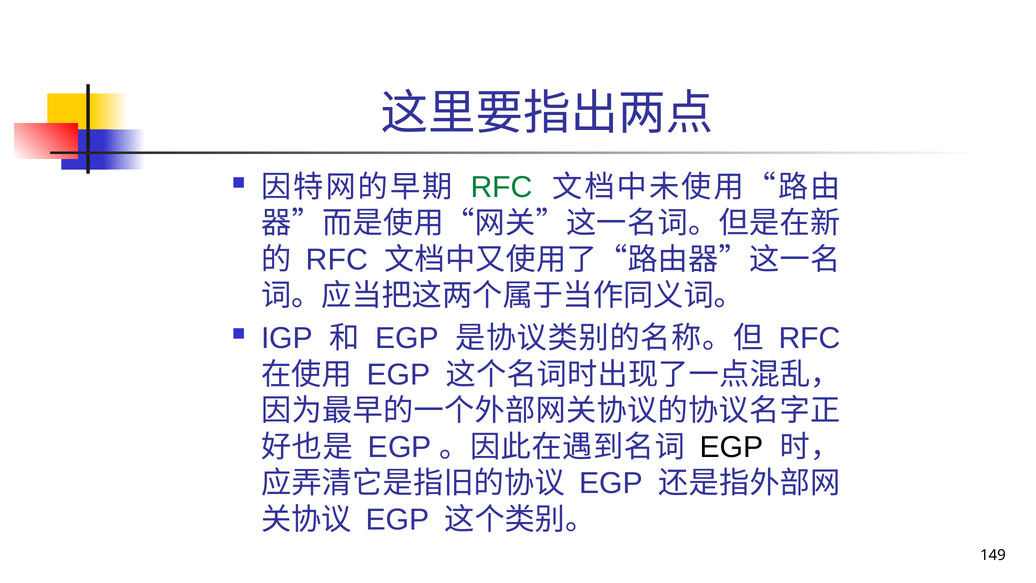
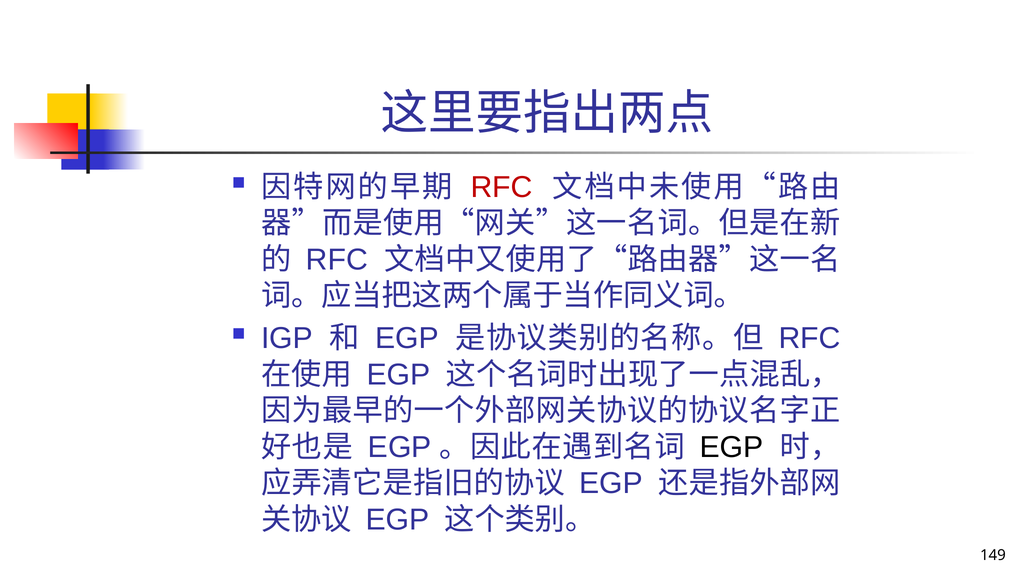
RFC colour: green -> red (502, 187)
